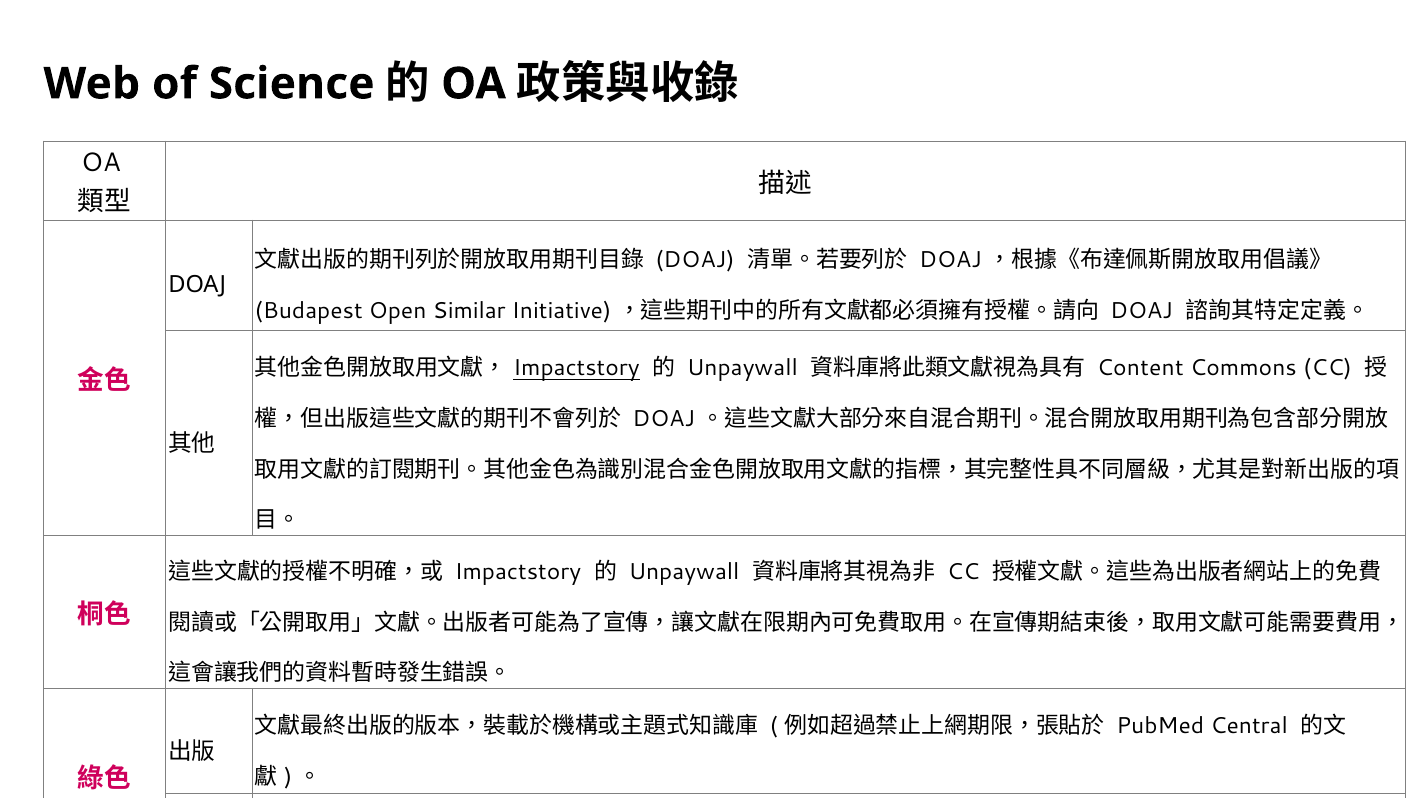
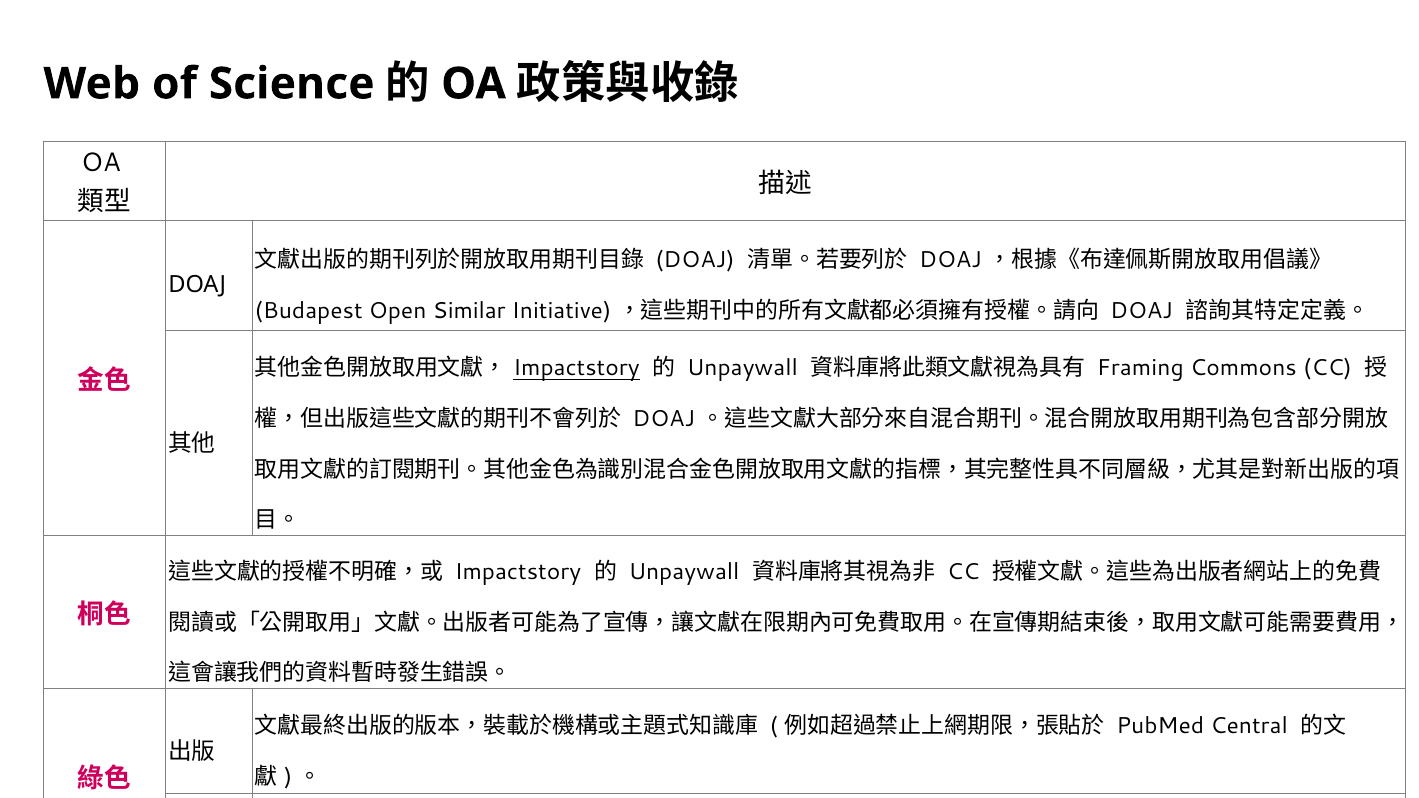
Content: Content -> Framing (1140, 368)
